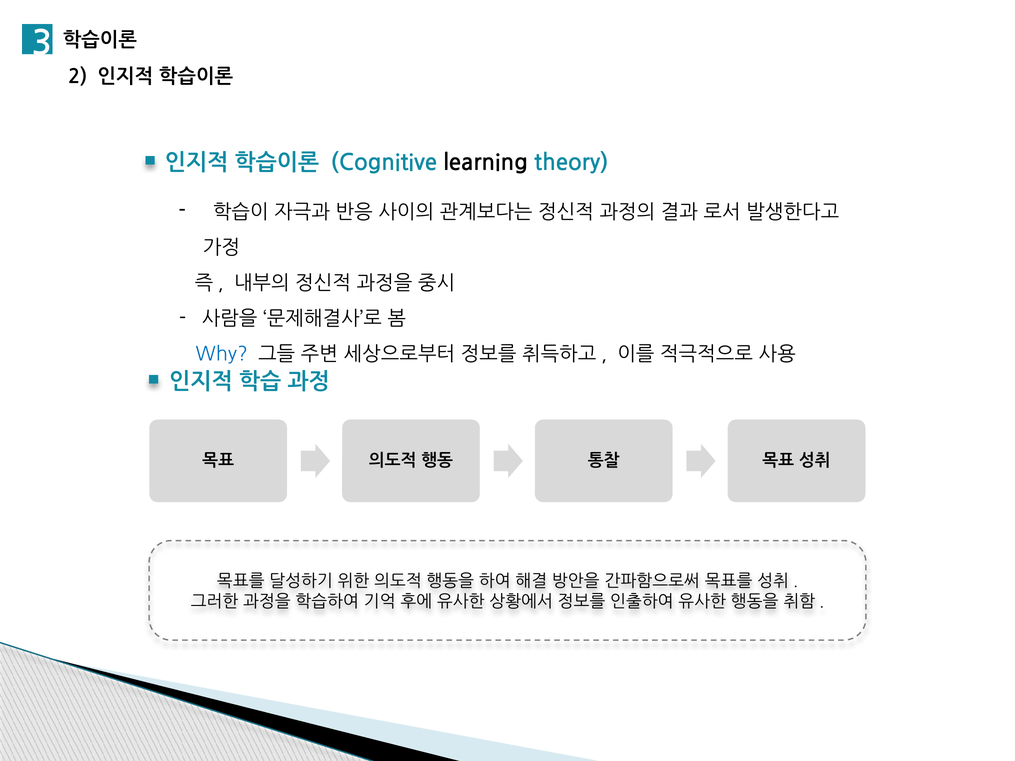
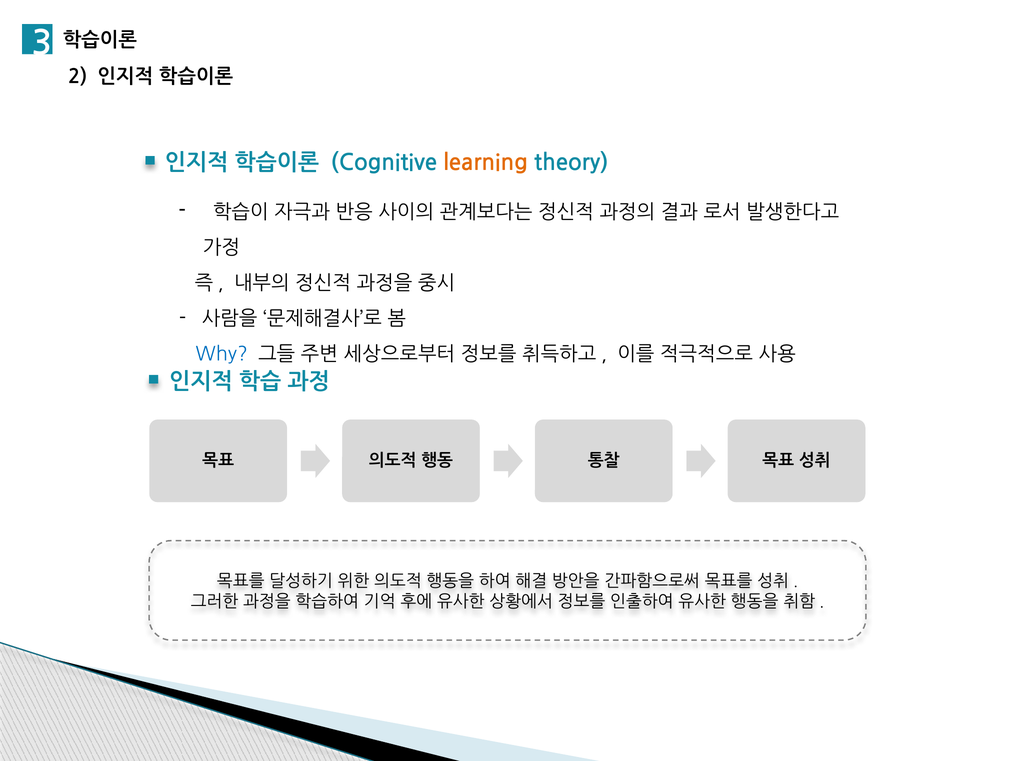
learning colour: black -> orange (486, 163)
